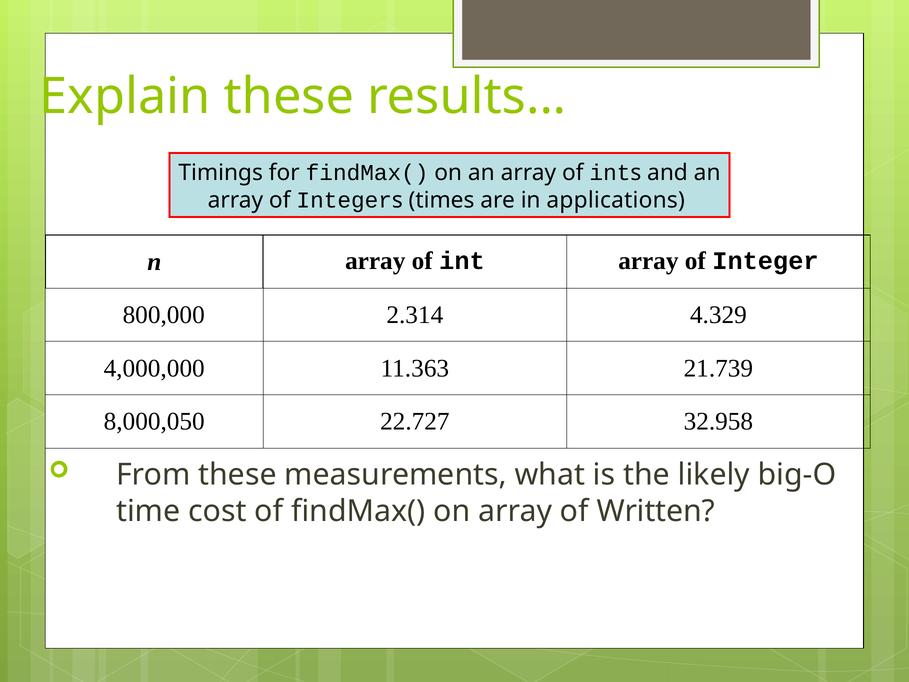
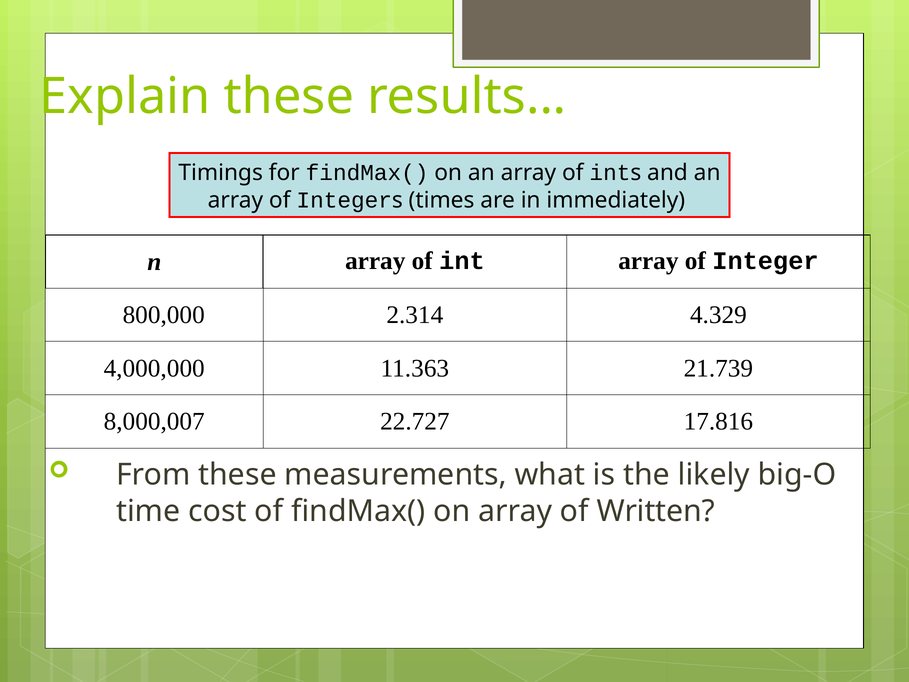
applications: applications -> immediately (616, 200)
8,000,050: 8,000,050 -> 8,000,007 (154, 421)
32.958: 32.958 -> 17.816 (718, 421)
